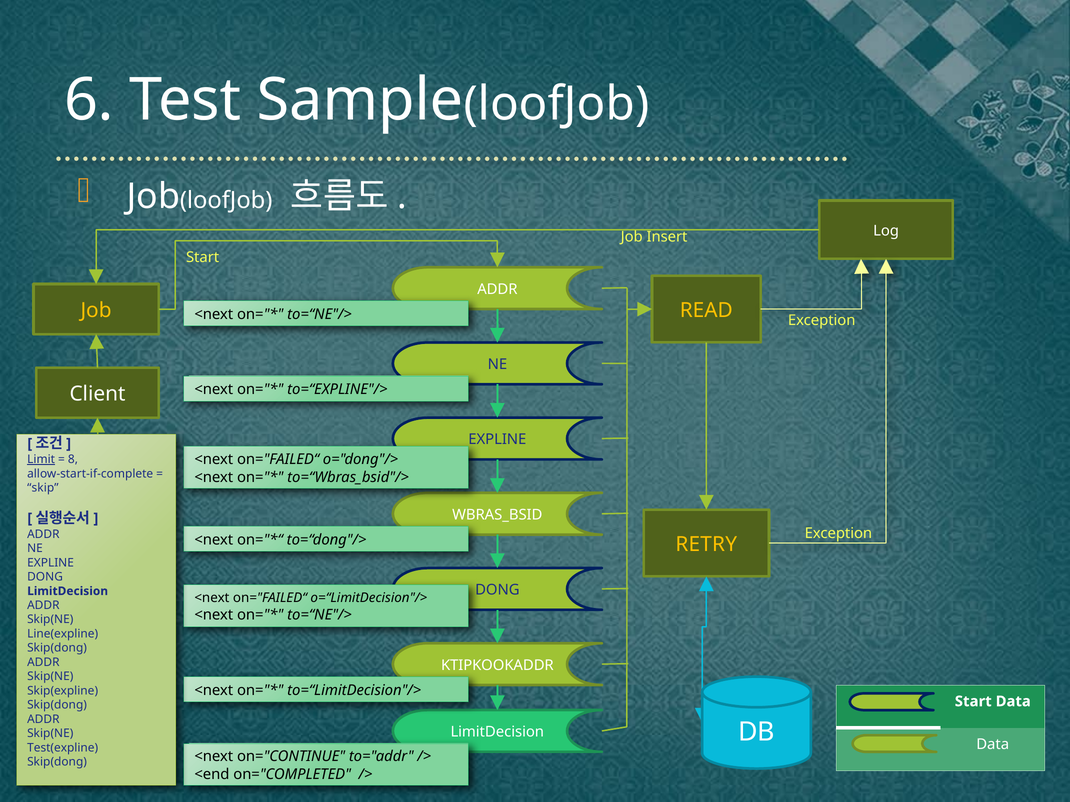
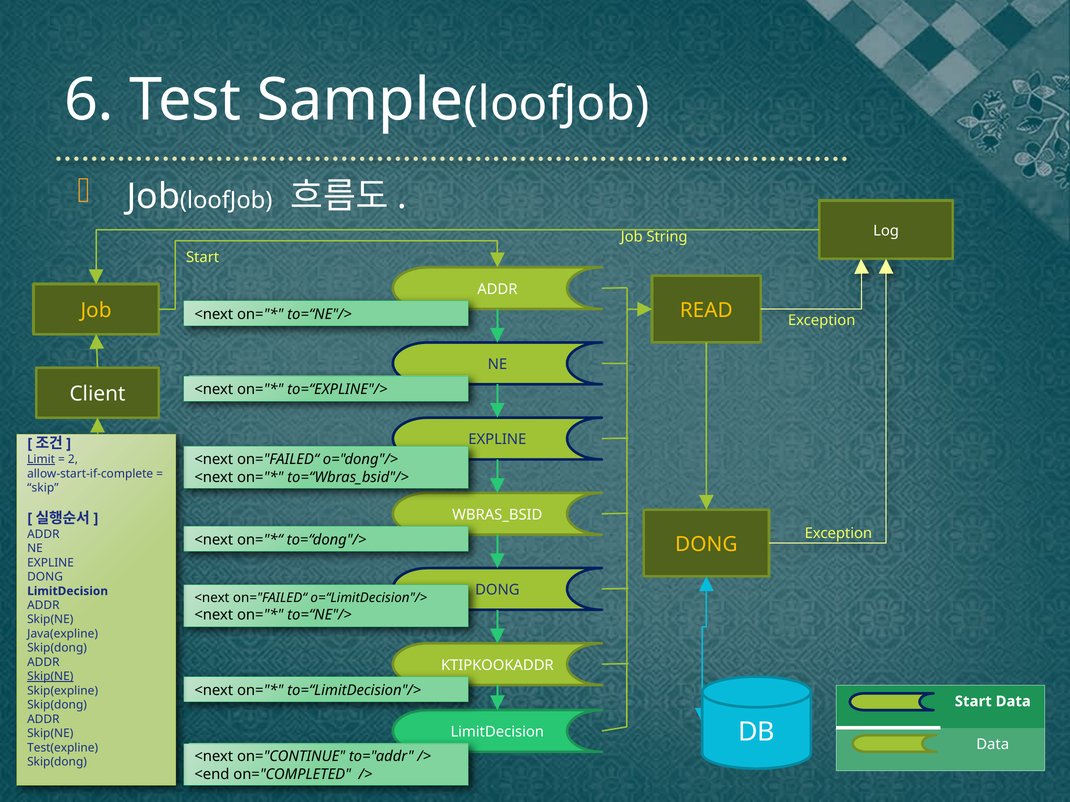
Insert: Insert -> String (667, 237)
8: 8 -> 2 (73, 460)
RETRY: RETRY -> DONG (706, 545)
Line(expline: Line(expline -> Java(expline (63, 634)
Skip(NE underline: none -> present (50, 677)
